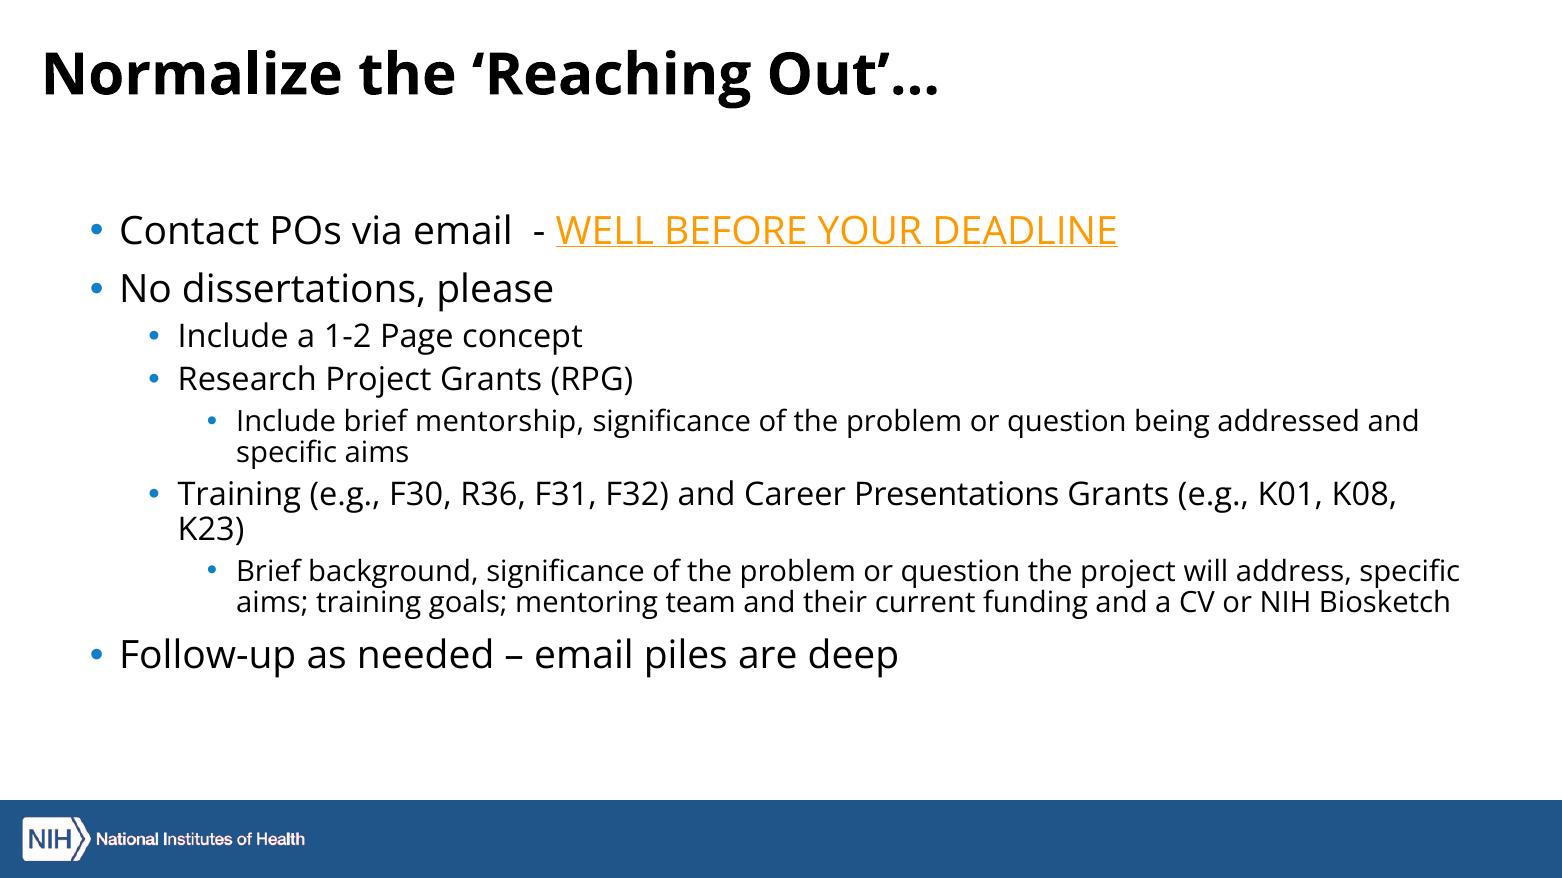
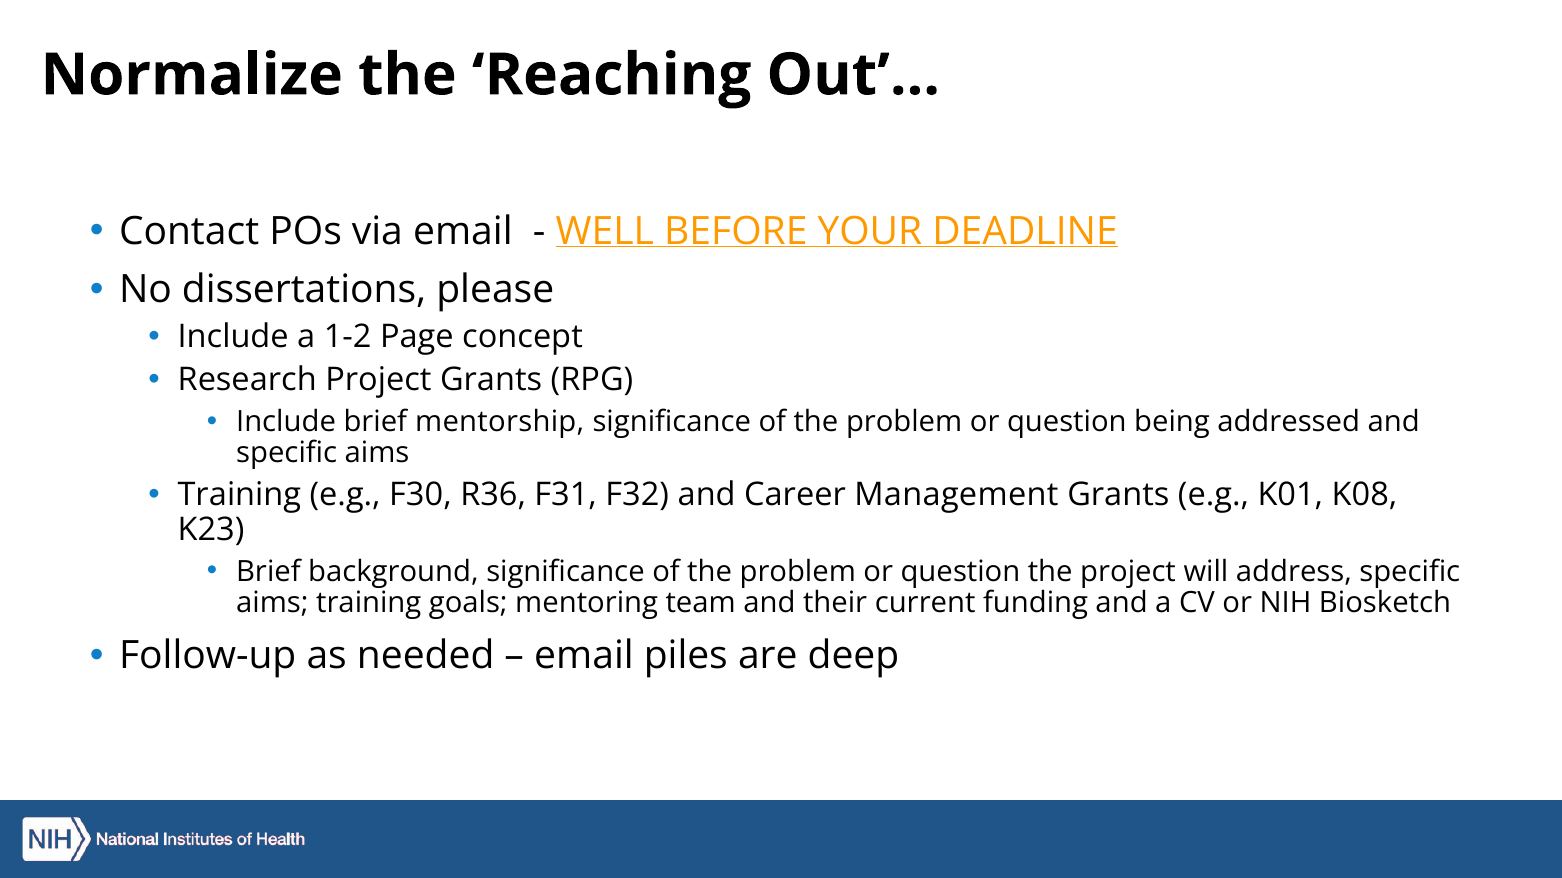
Presentations: Presentations -> Management (956, 495)
